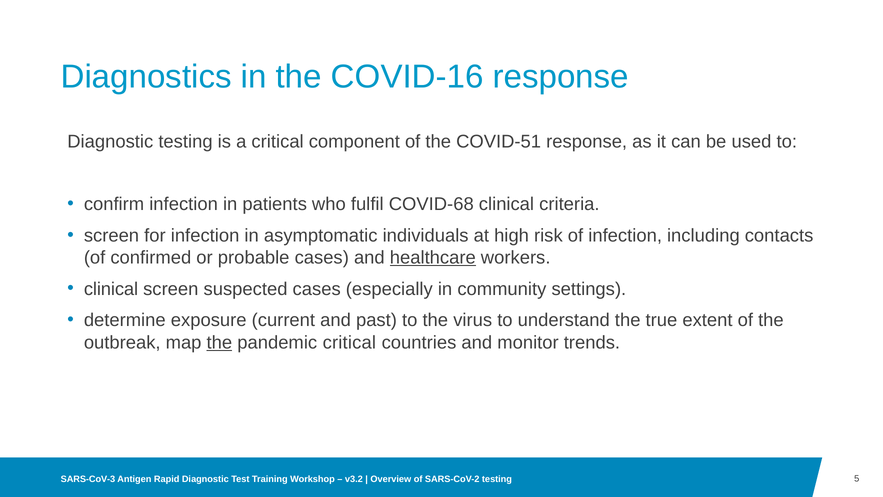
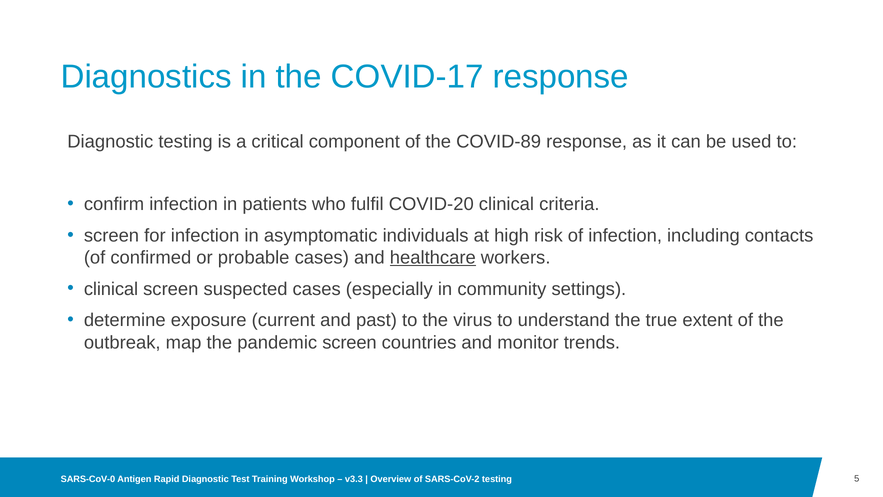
COVID-16: COVID-16 -> COVID-17 (407, 77)
COVID-51: COVID-51 -> COVID-89 (499, 141)
COVID-68: COVID-68 -> COVID-20 (431, 204)
the underline: present -> none (219, 342)
pandemic critical: critical -> screen (350, 342)
SARS-CoV-3: SARS-CoV-3 -> SARS-CoV-0 (88, 479)
v3.2: v3.2 -> v3.3 (354, 479)
